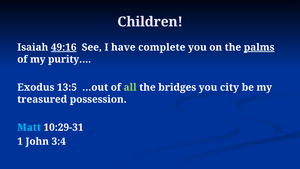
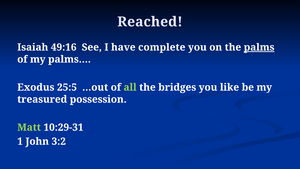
Children: Children -> Reached (150, 22)
49:16 underline: present -> none (64, 47)
purity…: purity… -> palms… (69, 59)
13:5: 13:5 -> 25:5 (67, 87)
city: city -> like (230, 87)
Matt colour: light blue -> light green (29, 127)
3:4: 3:4 -> 3:2 (59, 141)
